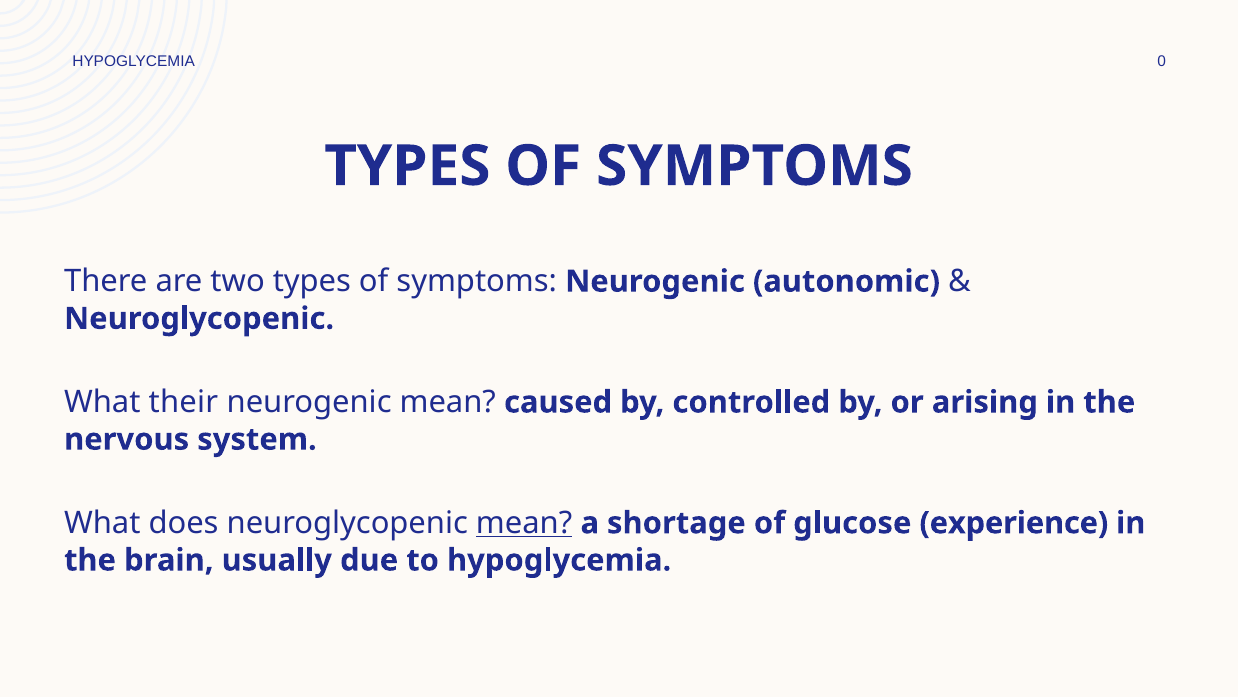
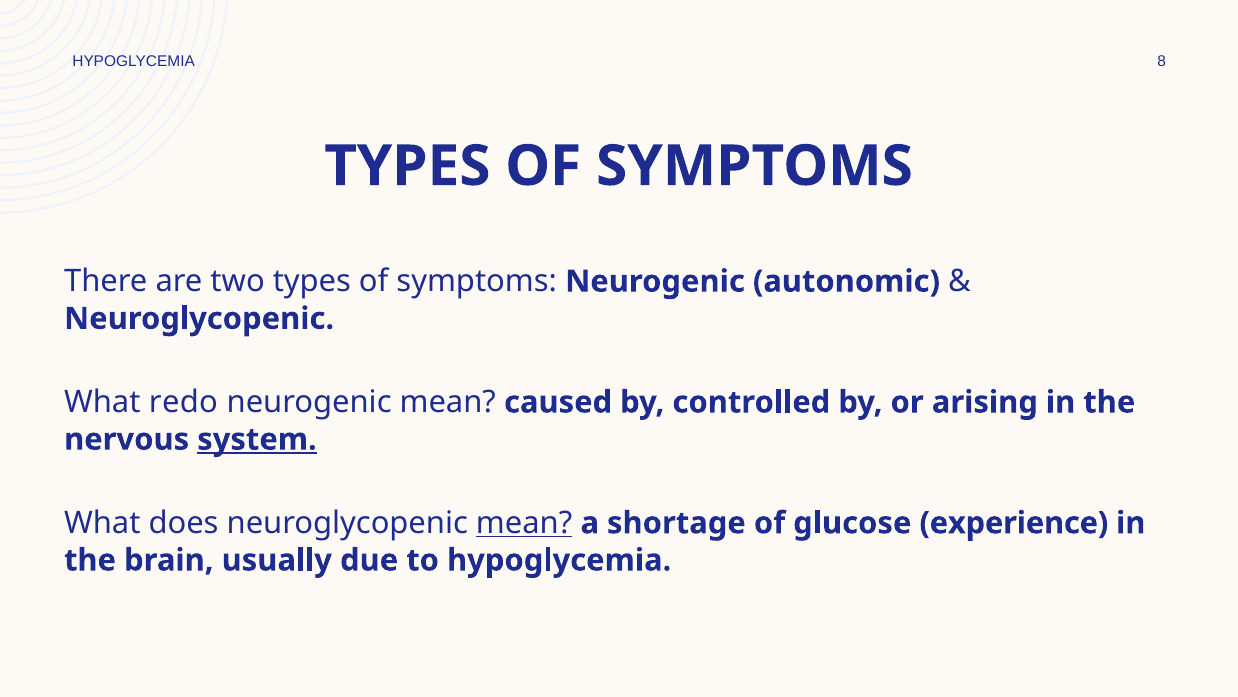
0: 0 -> 8 (1162, 61)
their: their -> redo (183, 402)
system underline: none -> present (257, 439)
